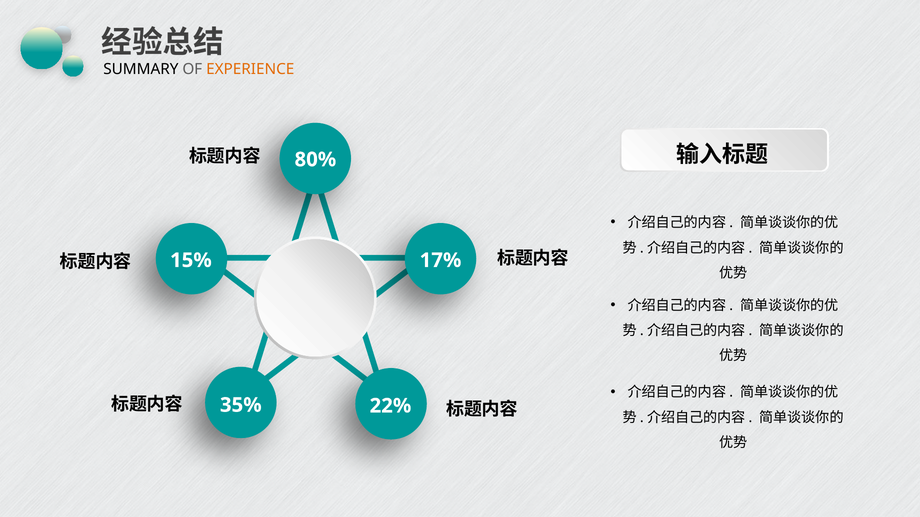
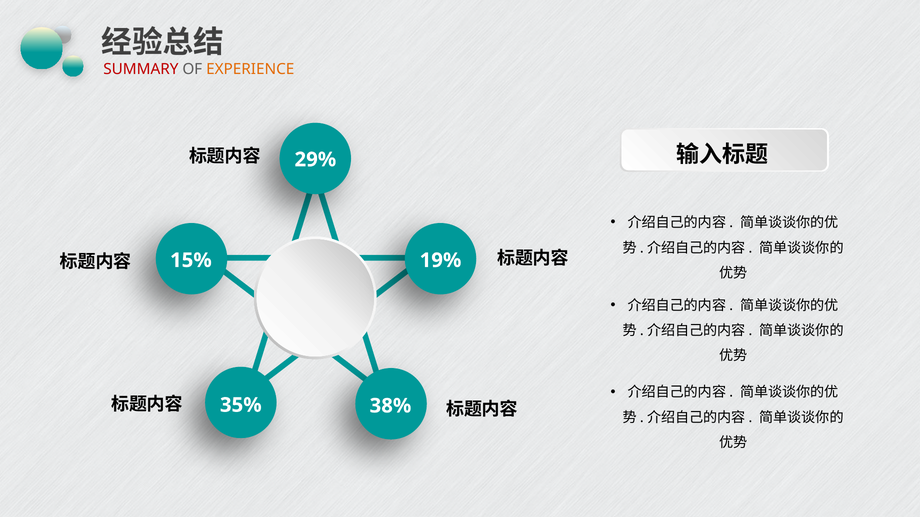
SUMMARY colour: black -> red (141, 69)
80%: 80% -> 29% (315, 160)
17%: 17% -> 19% (441, 261)
22%: 22% -> 38% (390, 406)
